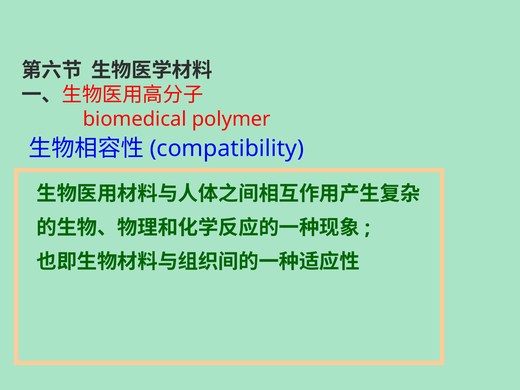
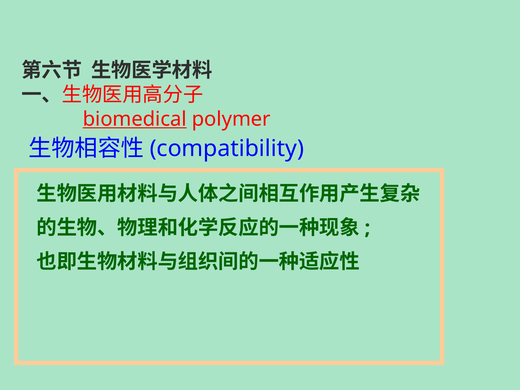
biomedical underline: none -> present (135, 119)
